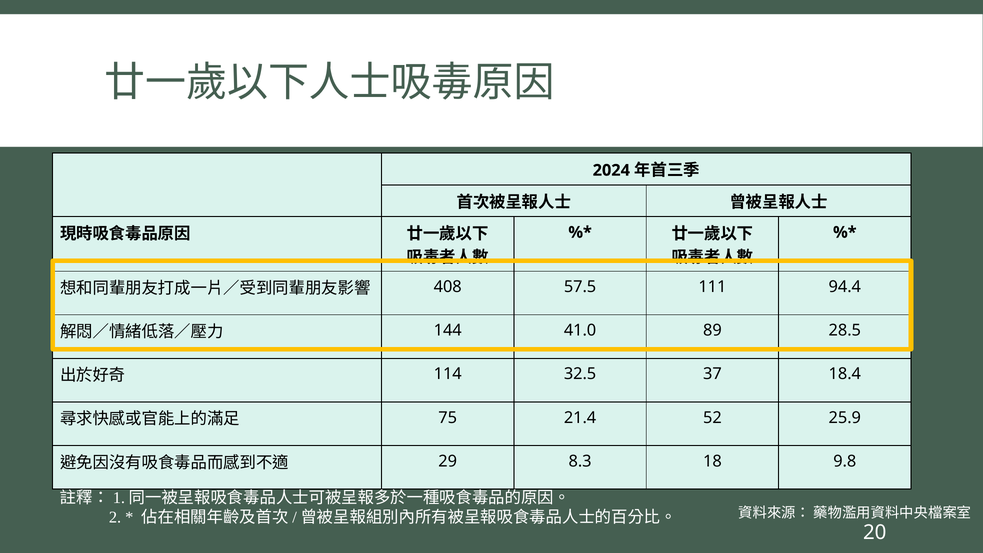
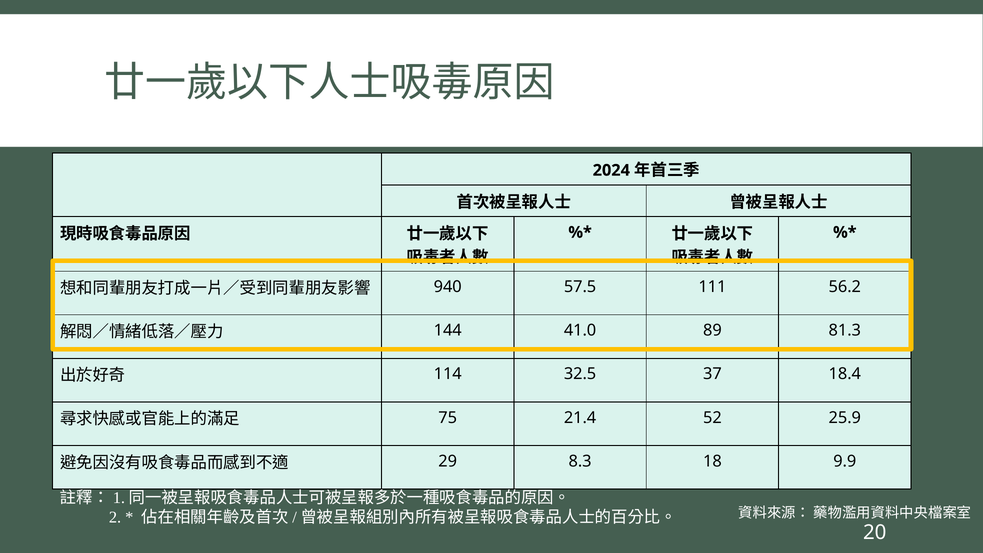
408: 408 -> 940 (448, 287)
94.4: 94.4 -> 56.2 (845, 287)
28.5: 28.5 -> 81.3 (845, 330)
9.8: 9.8 -> 9.9 (845, 461)
